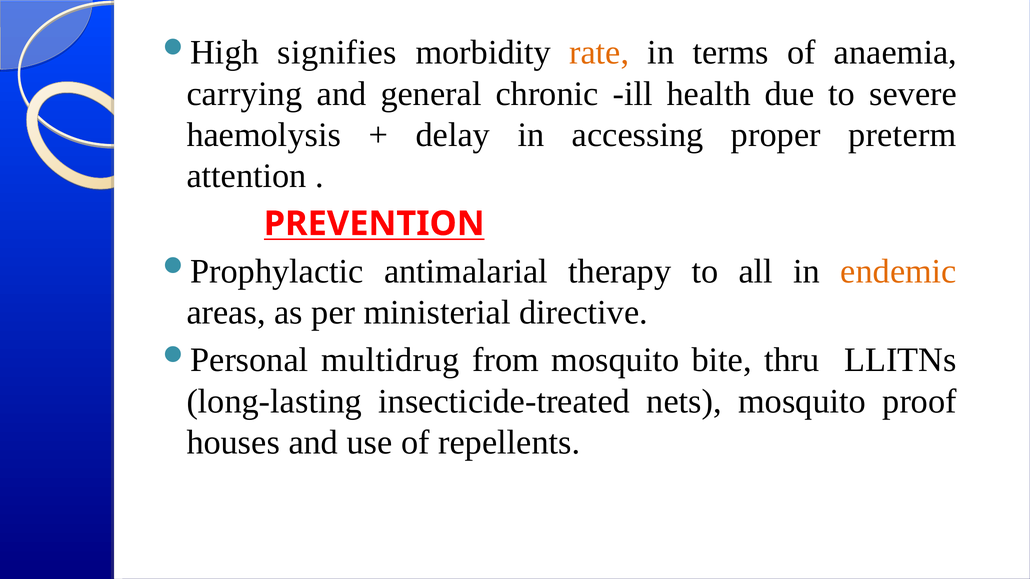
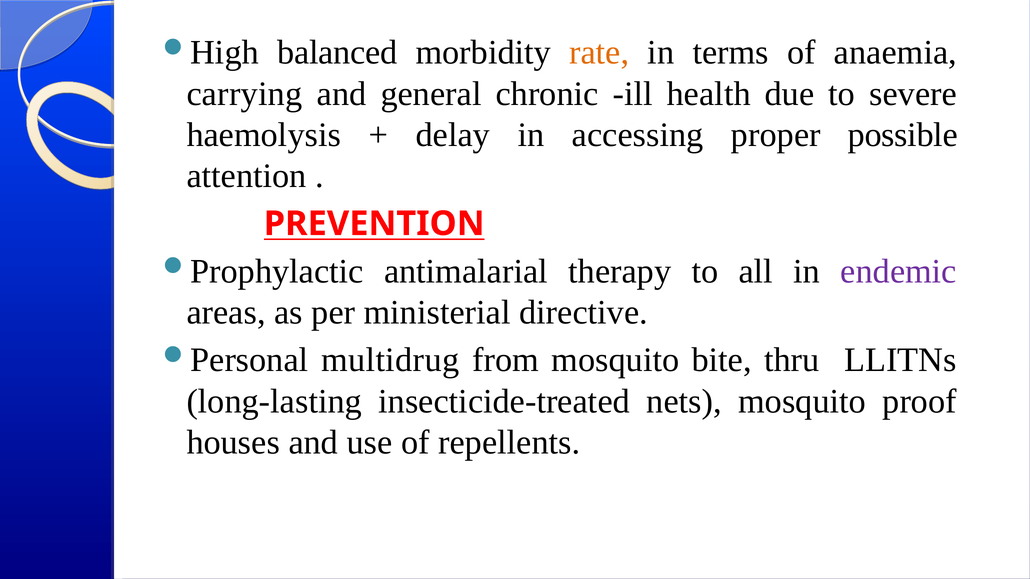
signifies: signifies -> balanced (337, 53)
preterm: preterm -> possible (903, 135)
endemic colour: orange -> purple (899, 272)
